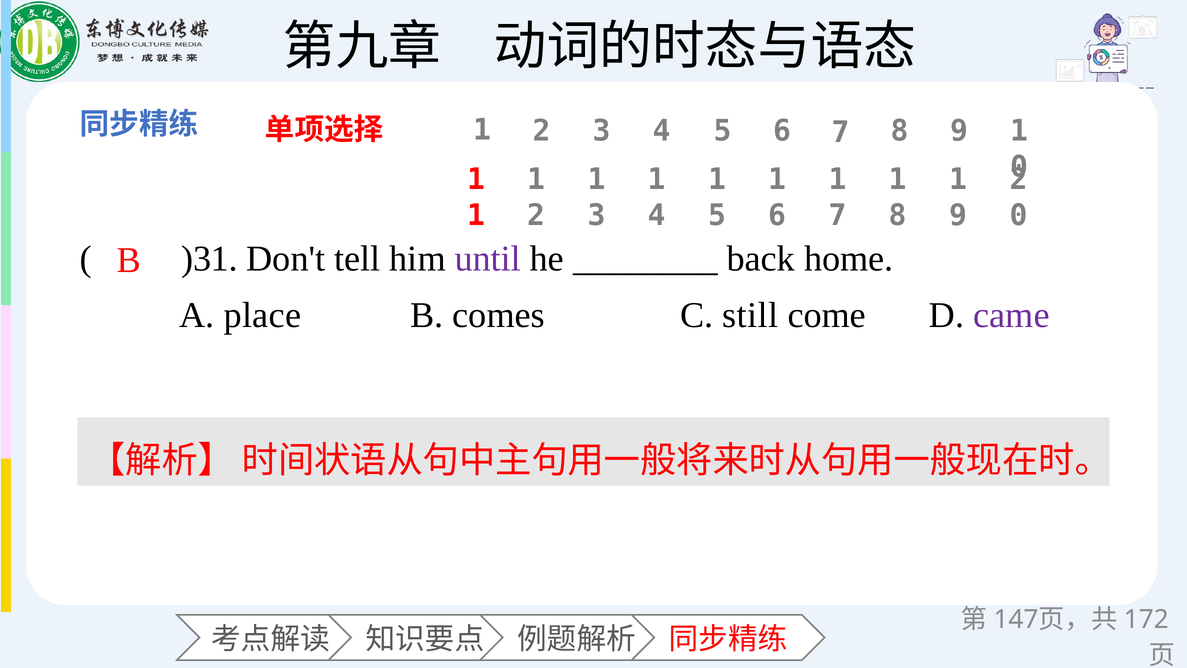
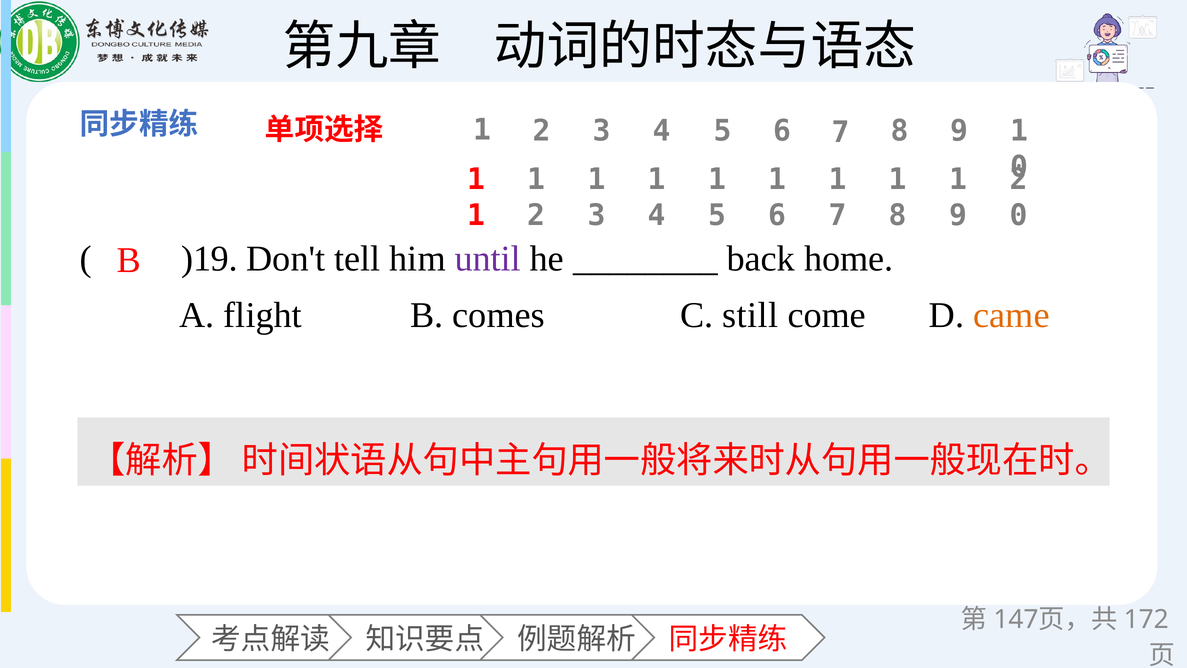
)31: )31 -> )19 (210, 259)
place: place -> flight (263, 315)
came colour: purple -> orange (1011, 315)
